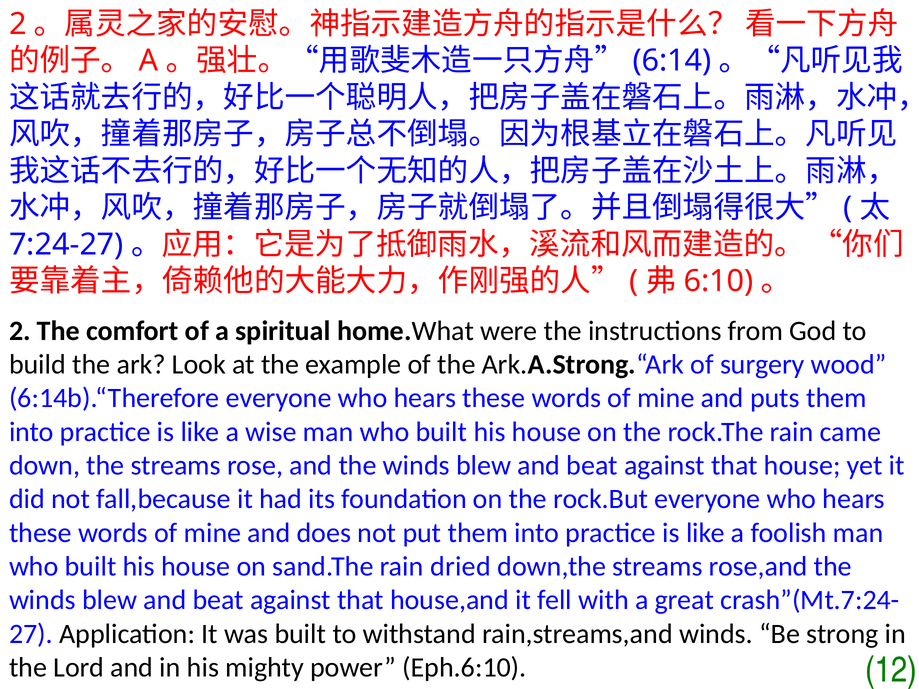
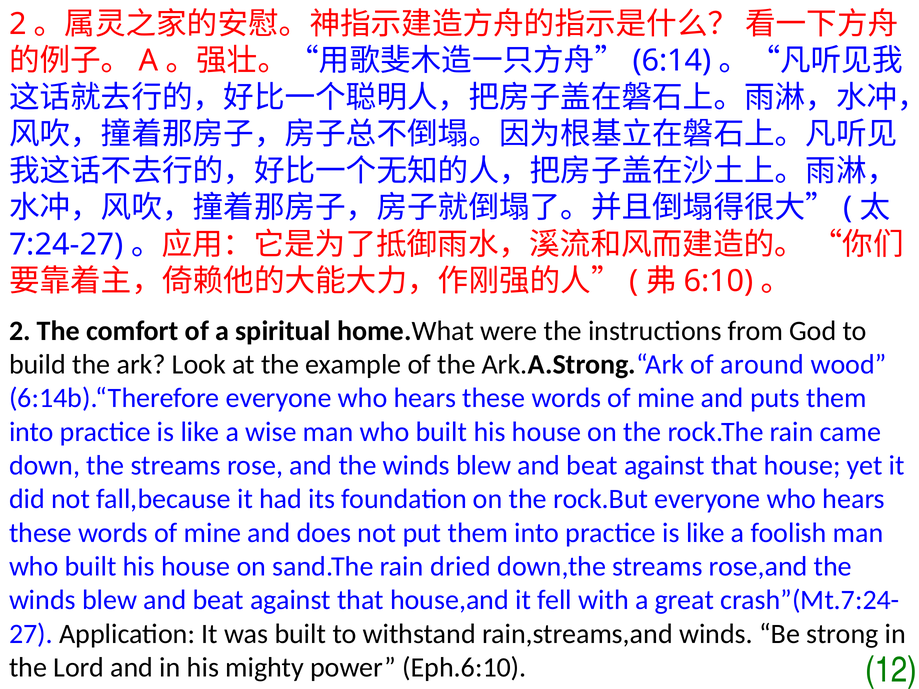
surgery: surgery -> around (762, 365)
